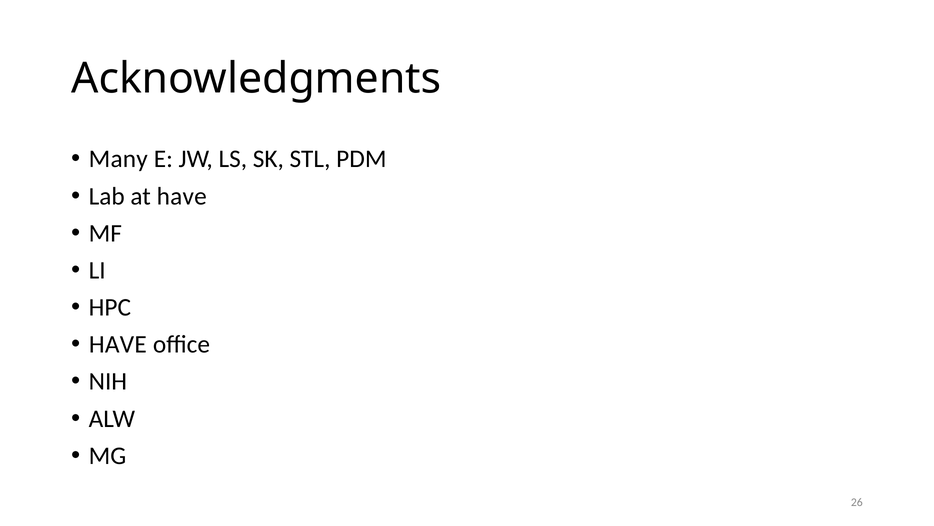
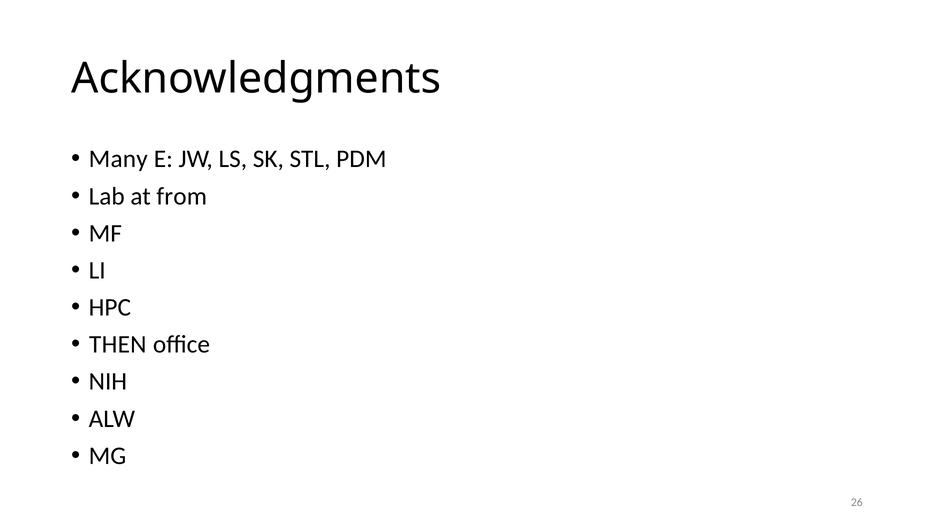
at have: have -> from (182, 196)
HAVE: HAVE -> THEN (118, 344)
